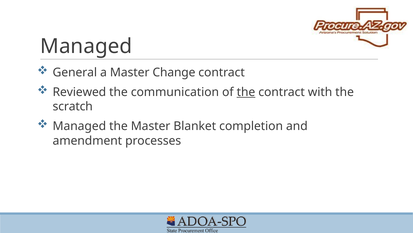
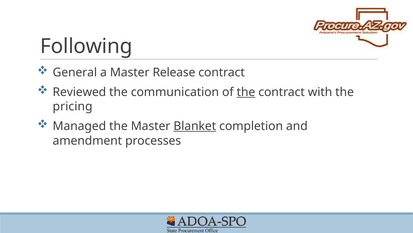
Managed: Managed -> Following (86, 46)
Change: Change -> Release (174, 72)
scratch: scratch -> pricing (73, 106)
Blanket underline: none -> present (195, 126)
